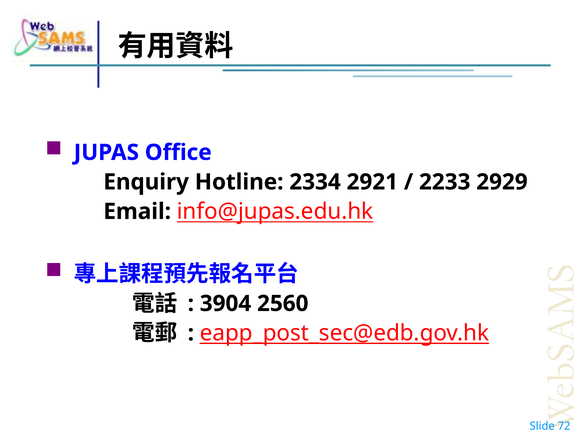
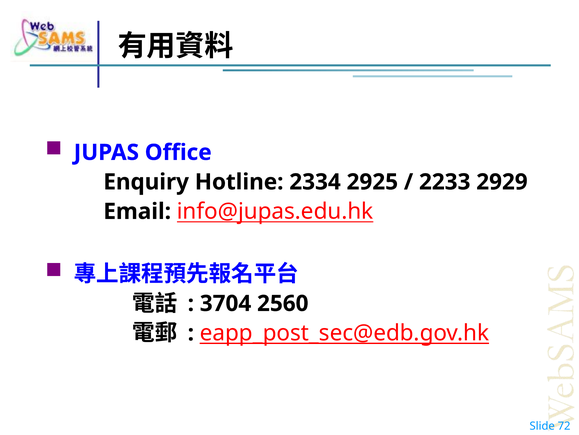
2921: 2921 -> 2925 (372, 182)
3904: 3904 -> 3704 (226, 303)
